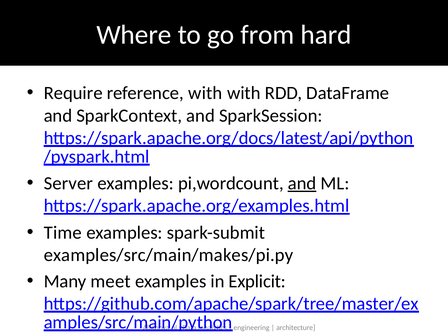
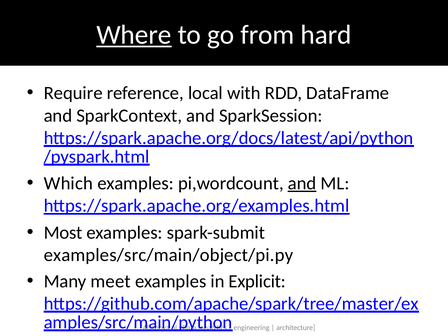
Where underline: none -> present (134, 35)
reference with: with -> local (205, 93)
Server: Server -> Which (68, 183)
Time: Time -> Most (63, 233)
examples/src/main/makes/pi.py: examples/src/main/makes/pi.py -> examples/src/main/object/pi.py (168, 255)
